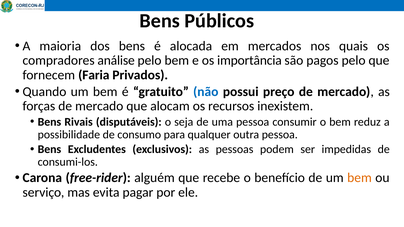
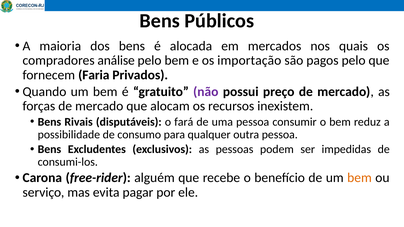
importância: importância -> importação (249, 61)
não colour: blue -> purple (206, 92)
seja: seja -> fará (184, 122)
